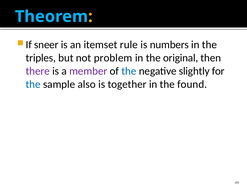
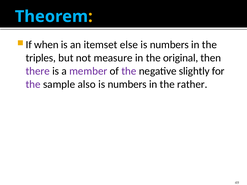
sneer: sneer -> when (46, 45)
rule: rule -> else (129, 45)
problem: problem -> measure (113, 58)
the colour: blue -> purple (129, 71)
the colour: blue -> purple (33, 84)
together: together -> numbers (127, 84)
found: found -> rather (192, 84)
